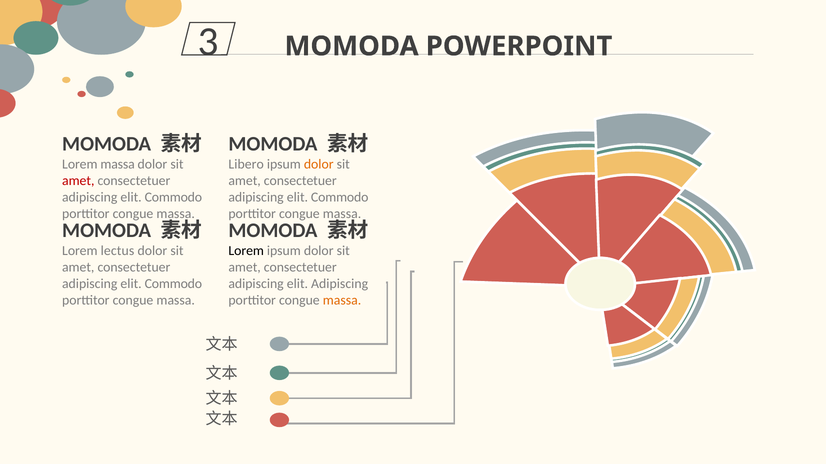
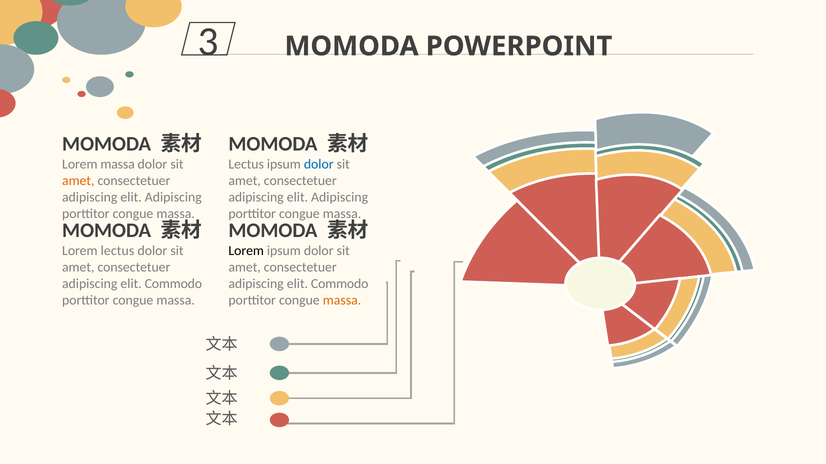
Libero: Libero -> Lectus (246, 164)
dolor colour: orange -> blue (319, 164)
amet colour: red -> orange (78, 181)
Commodo: Commodo -> Adipiscing (173, 197)
Commodo: Commodo -> Adipiscing (340, 197)
Adipiscing: Adipiscing -> Commodo (340, 284)
